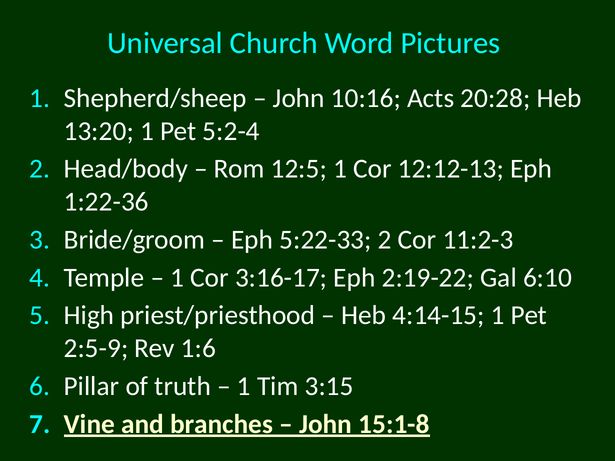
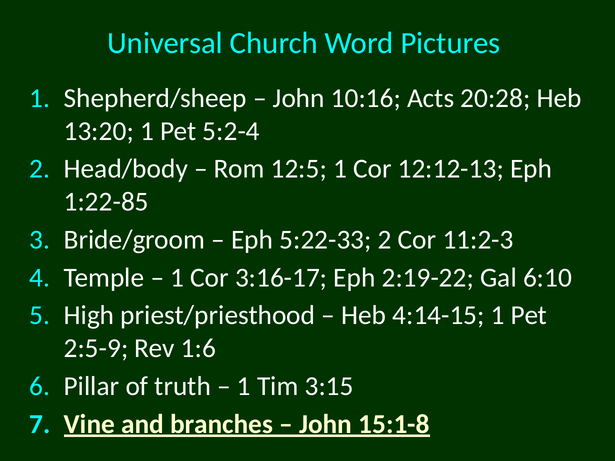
1:22-36: 1:22-36 -> 1:22-85 (106, 202)
